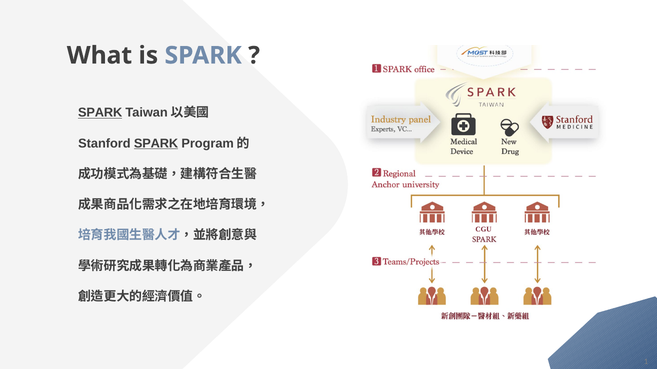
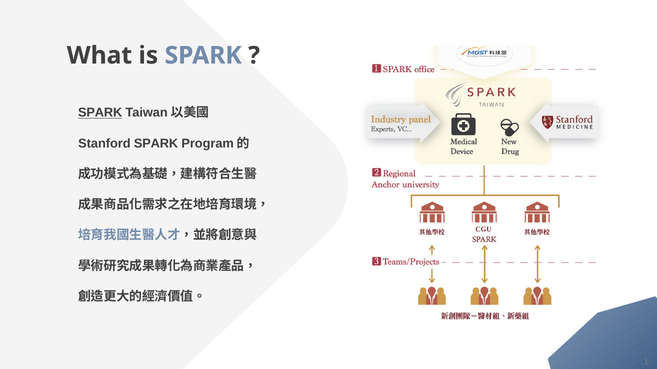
SPARK underline: present -> none (156, 144)
